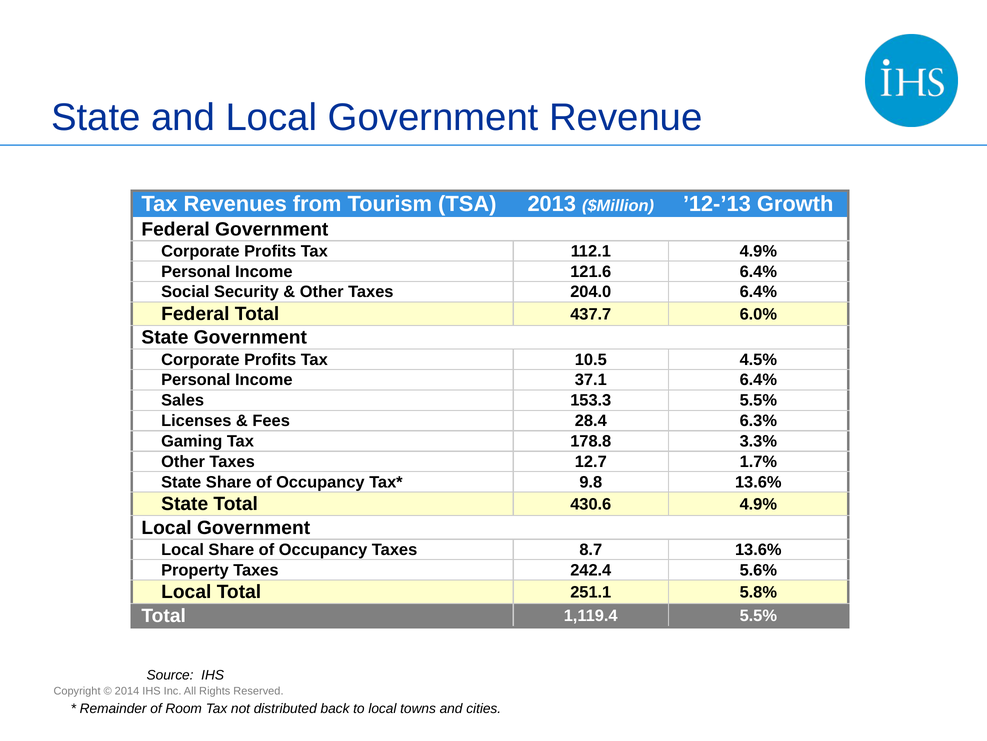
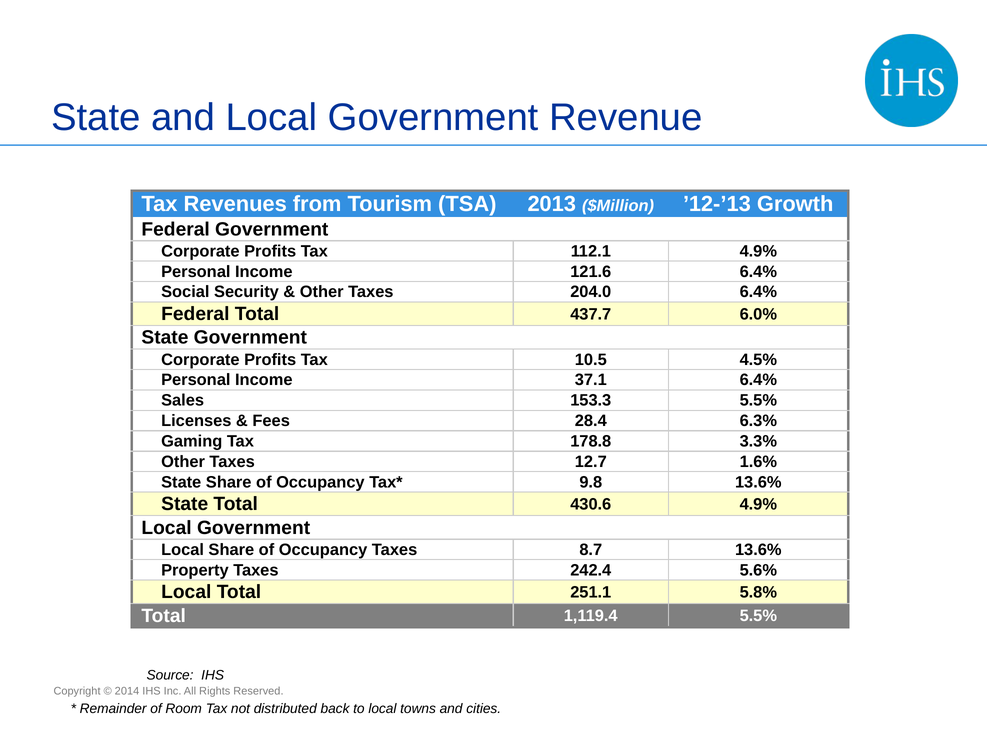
1.7%: 1.7% -> 1.6% (758, 461)
